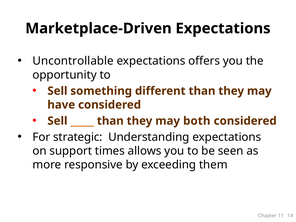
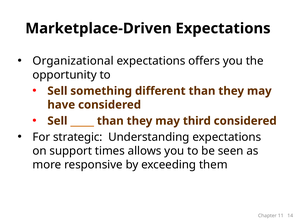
Uncontrollable: Uncontrollable -> Organizational (73, 61)
both: both -> third (197, 121)
